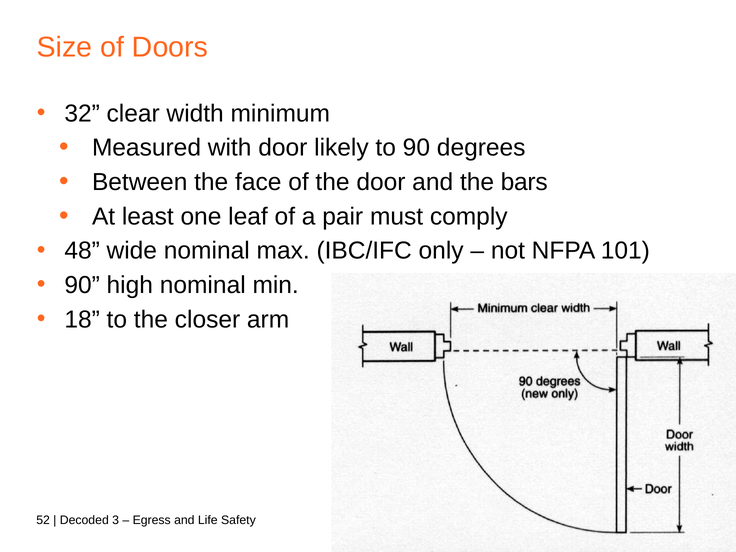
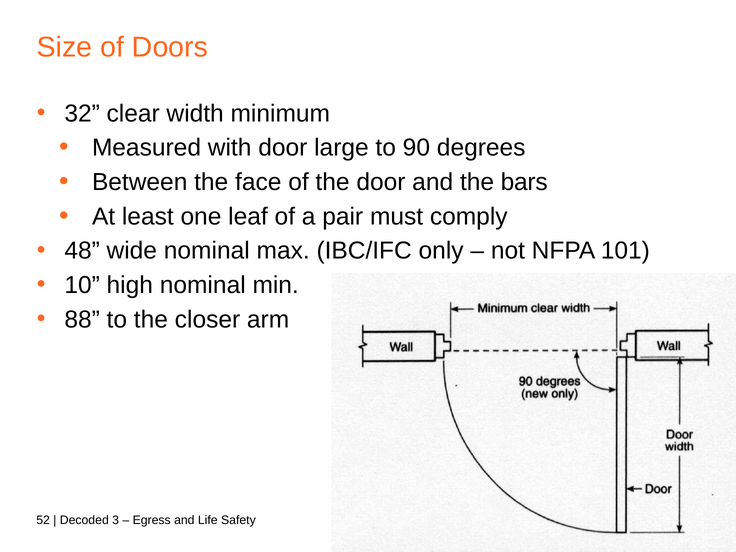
likely: likely -> large (341, 148)
90: 90 -> 10 (82, 285)
18: 18 -> 88 (82, 319)
